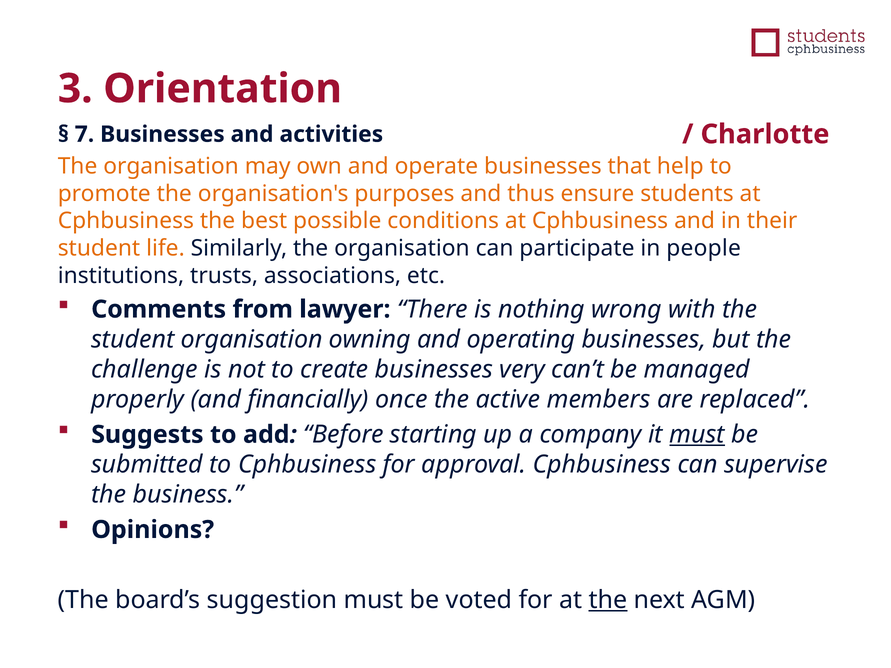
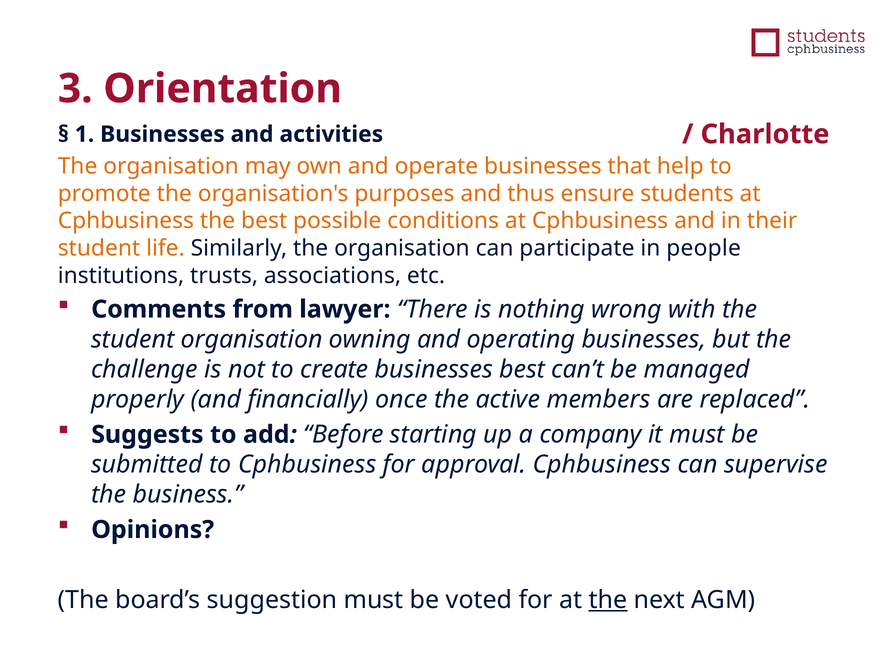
7: 7 -> 1 (84, 134)
businesses very: very -> best (522, 369)
must underline: present -> none (697, 435)
